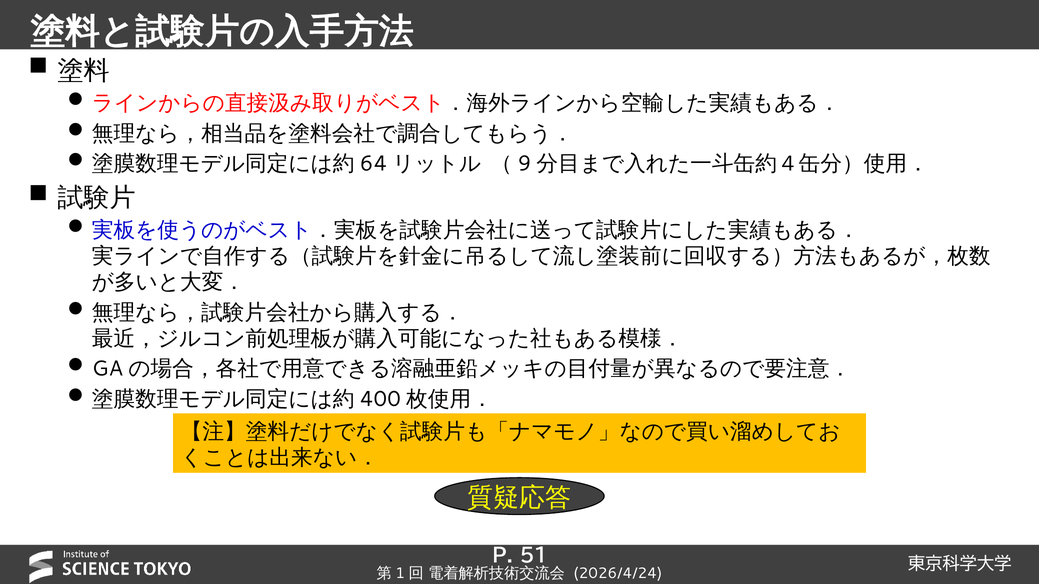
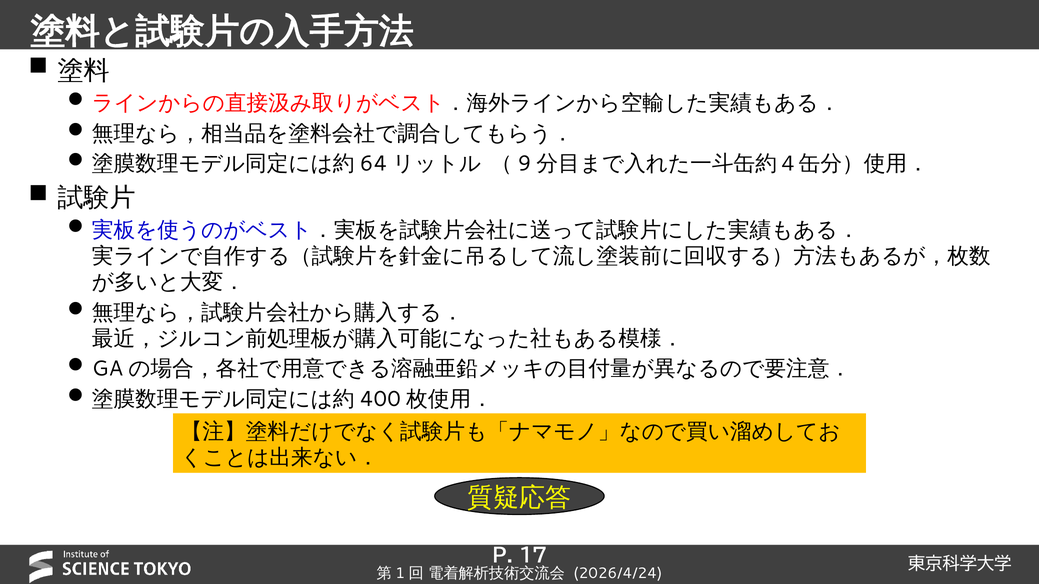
51: 51 -> 17 (533, 556)
